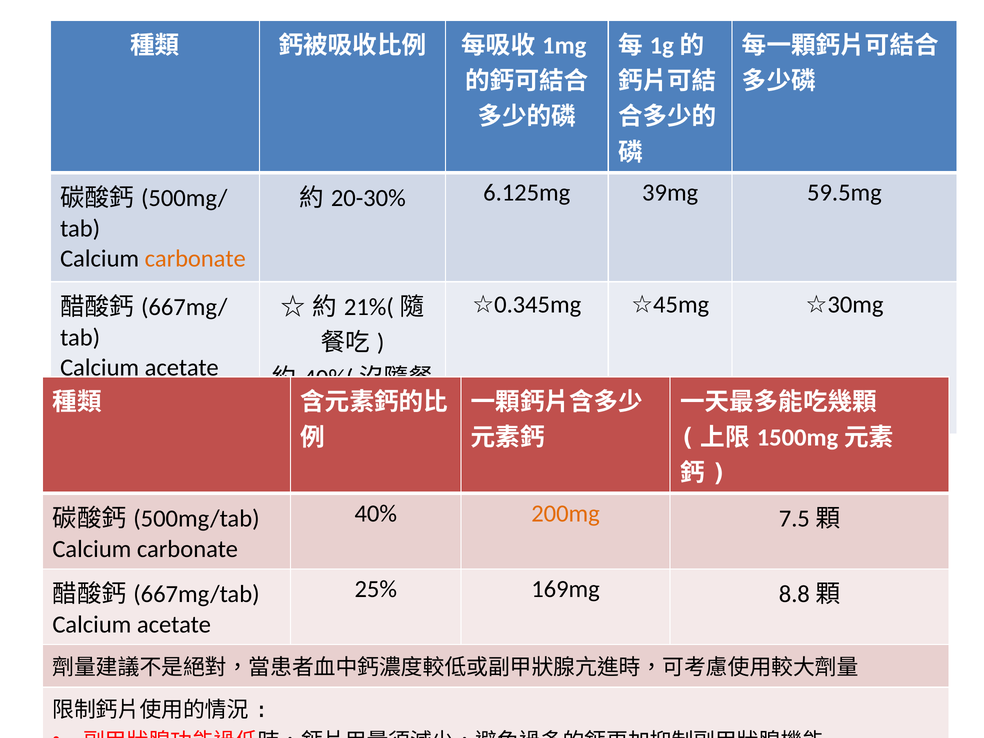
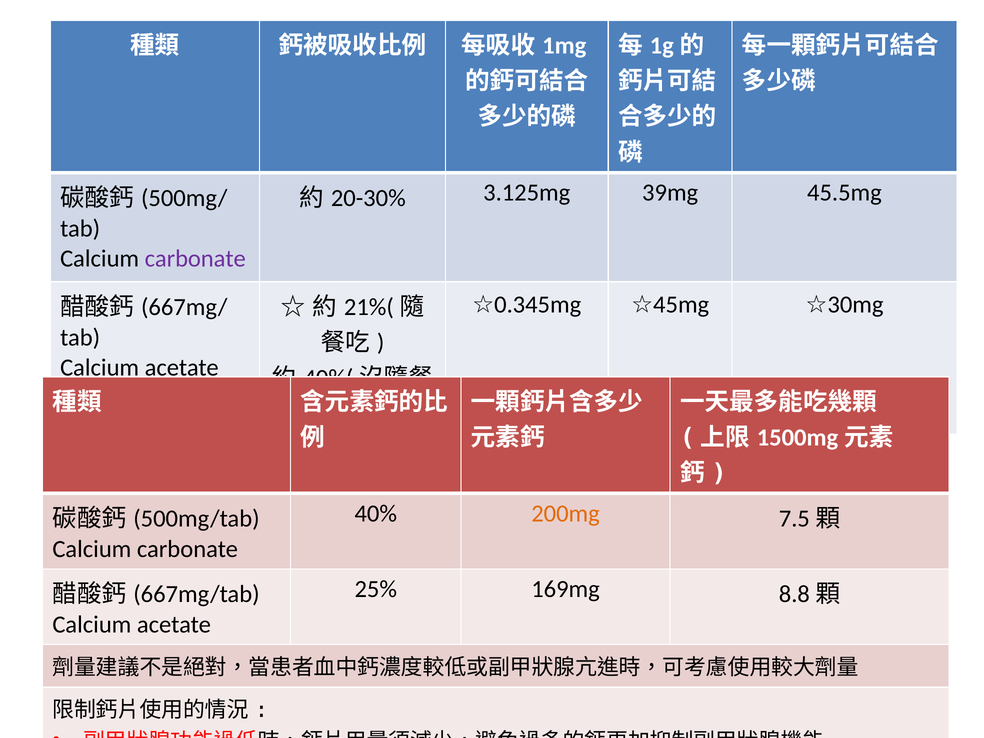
6.125mg: 6.125mg -> 3.125mg (527, 193)
59.5mg: 59.5mg -> 45.5mg (844, 193)
carbonate colour: orange -> purple (195, 258)
